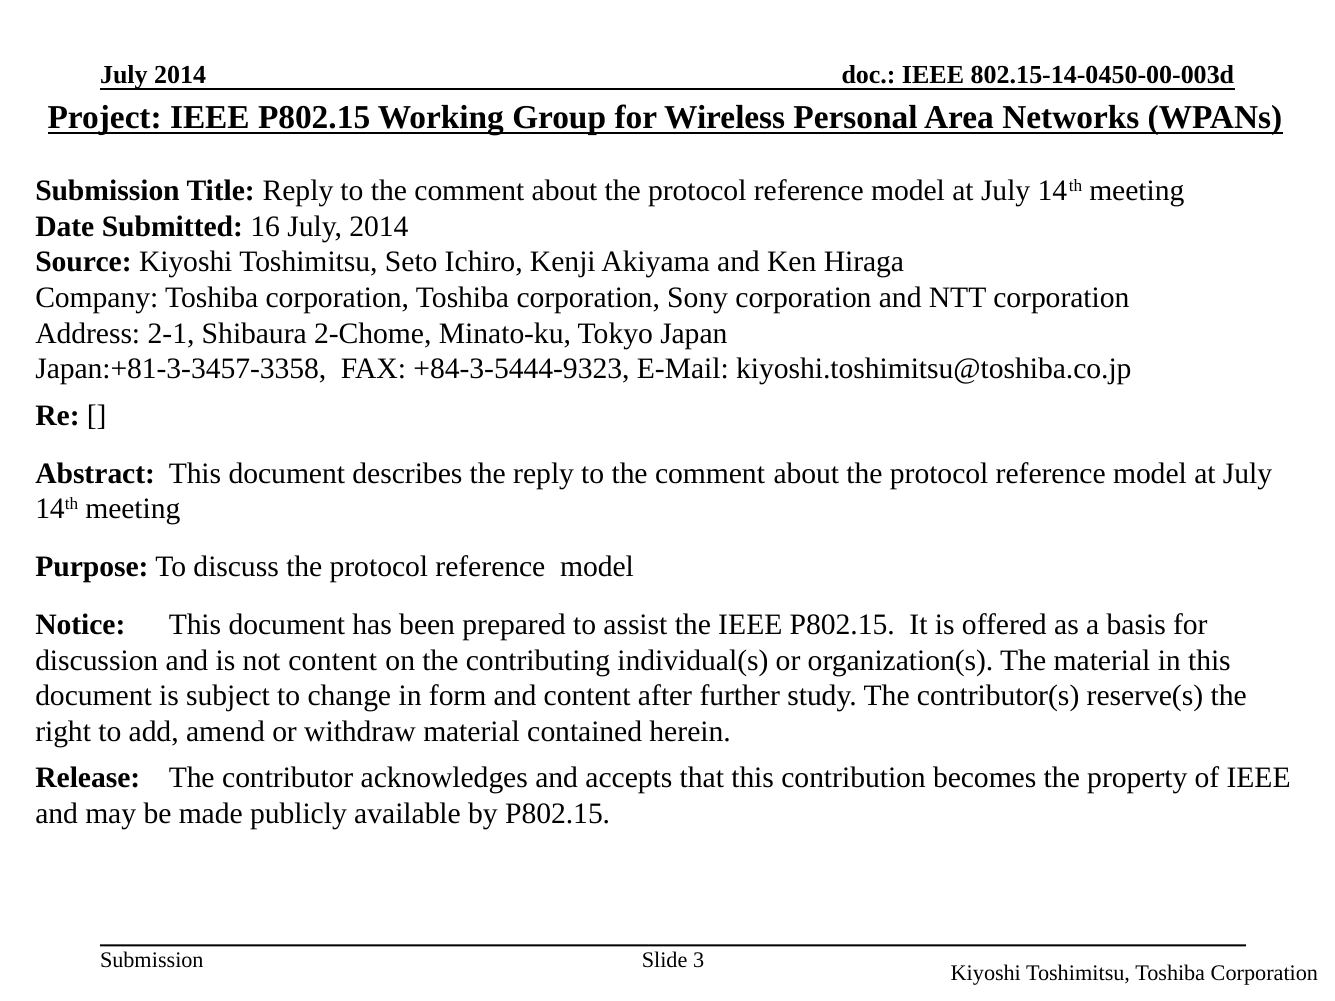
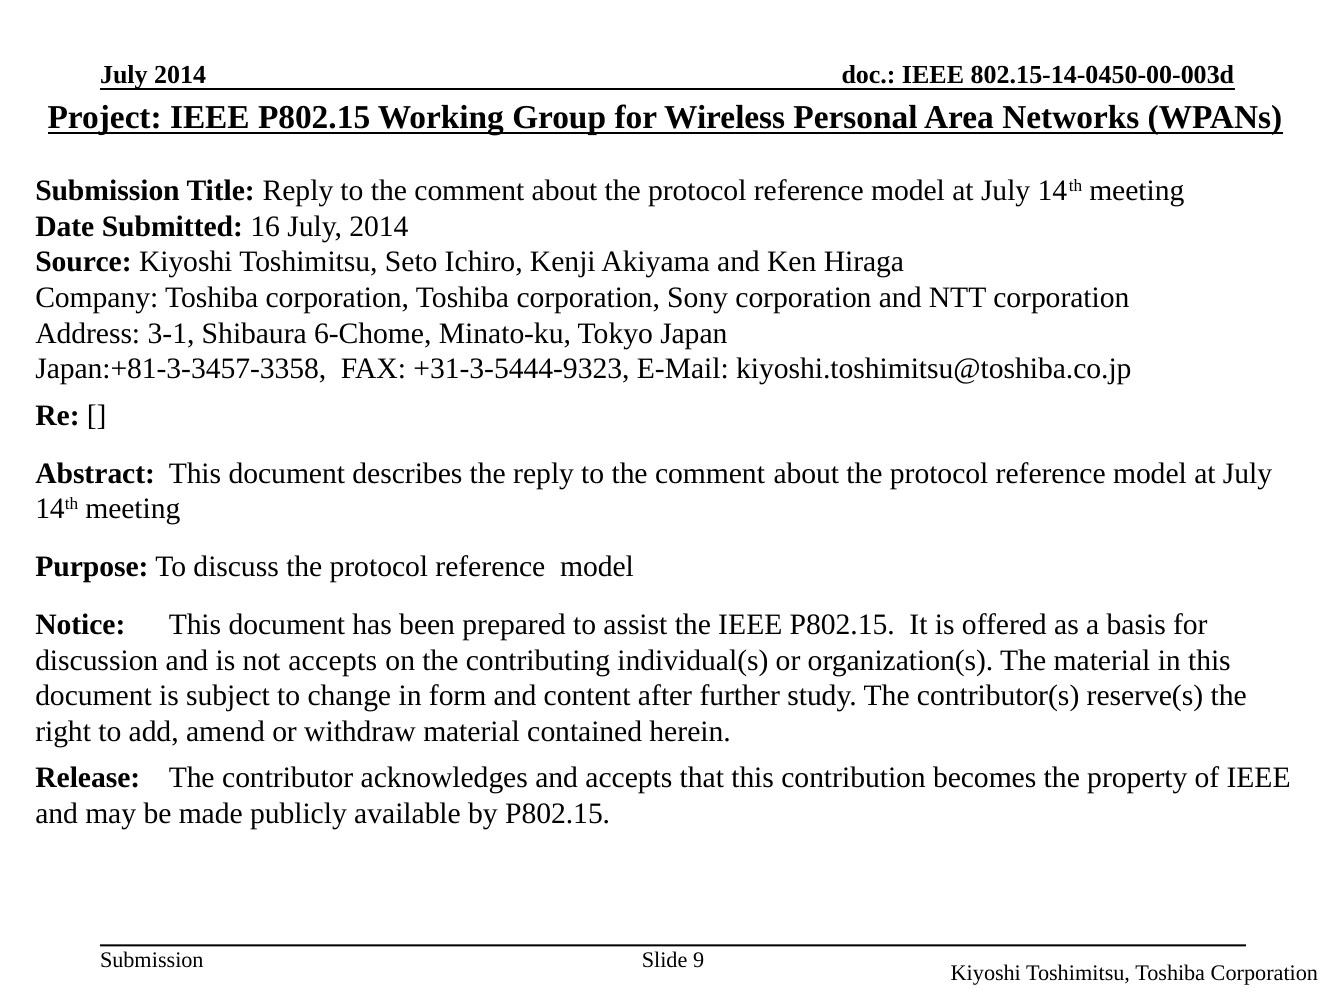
2-1: 2-1 -> 3-1 (171, 333)
2-Chome: 2-Chome -> 6-Chome (373, 333)
+84-3-5444-9323: +84-3-5444-9323 -> +31-3-5444-9323 (521, 369)
not content: content -> accepts (333, 660)
3: 3 -> 9 (699, 960)
